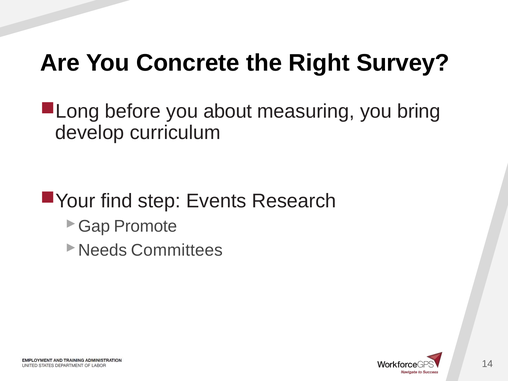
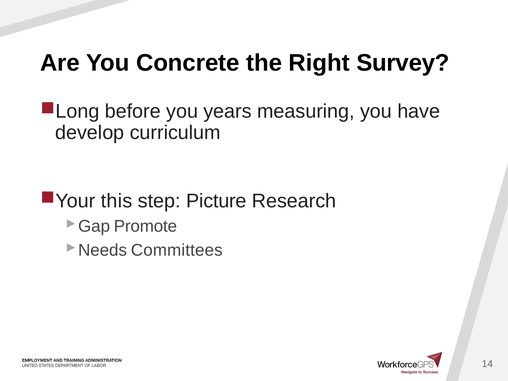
about: about -> years (228, 111)
bring: bring -> have (419, 111)
find: find -> this (117, 201)
Events: Events -> Picture (216, 201)
